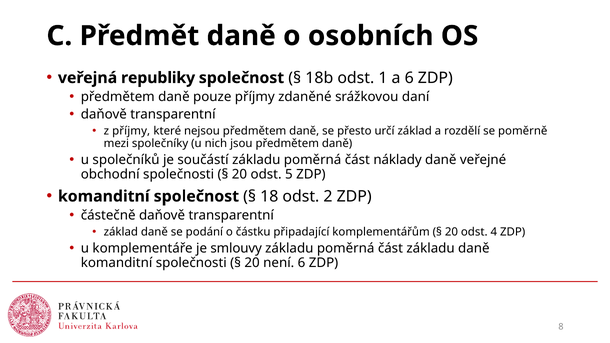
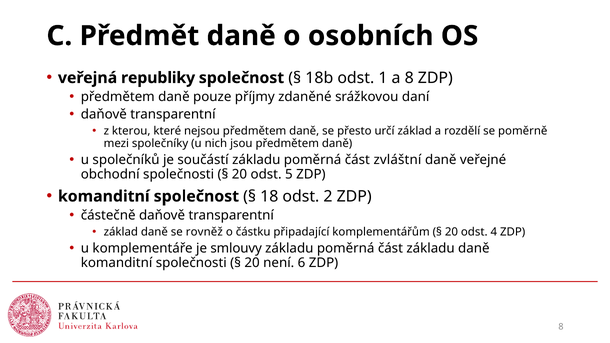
a 6: 6 -> 8 (409, 78)
z příjmy: příjmy -> kterou (131, 131)
náklady: náklady -> zvláštní (397, 160)
podání: podání -> rovněž (204, 232)
